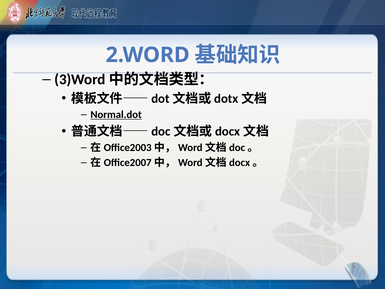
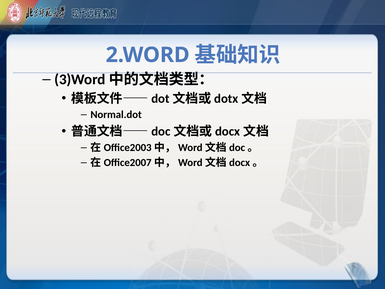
Normal.dot underline: present -> none (116, 115)
